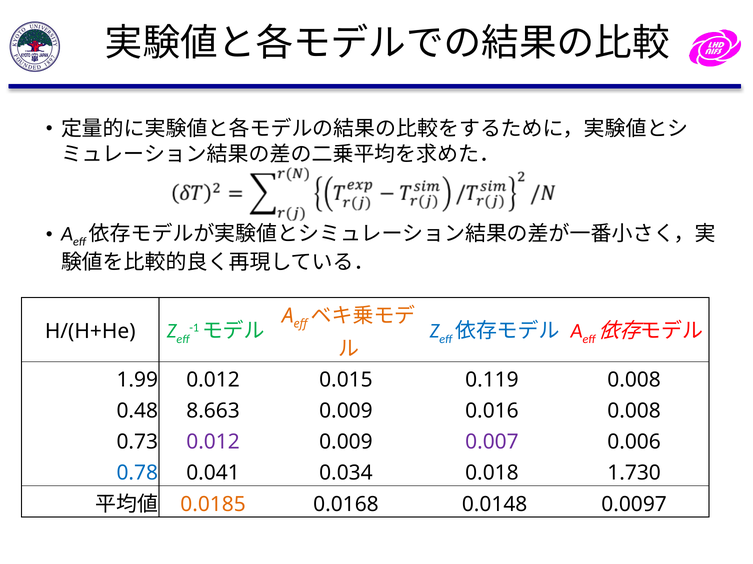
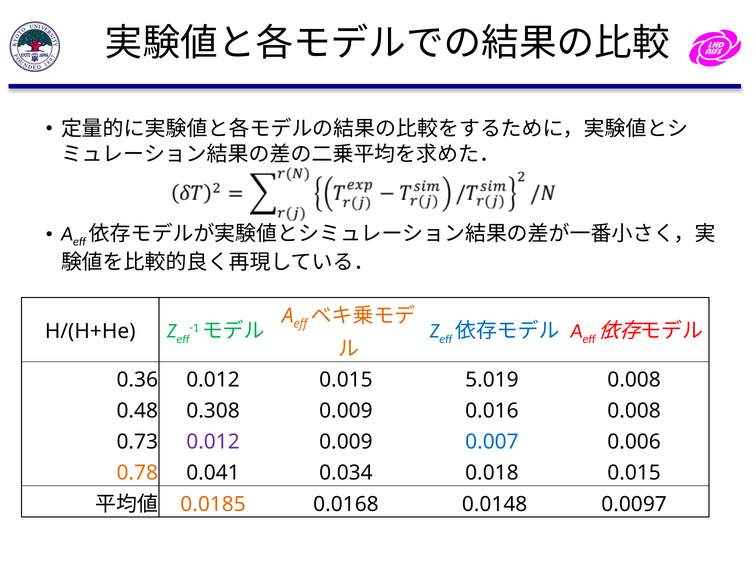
1.99: 1.99 -> 0.36 (137, 380)
0.119: 0.119 -> 5.019 (492, 380)
8.663: 8.663 -> 0.308 (213, 411)
0.007 colour: purple -> blue (492, 442)
0.78 colour: blue -> orange (137, 473)
0.018 1.730: 1.730 -> 0.015 (634, 473)
